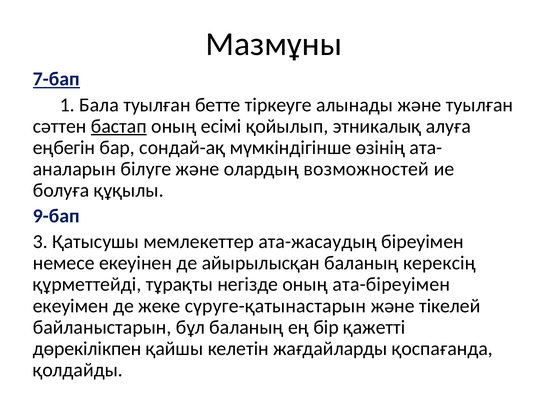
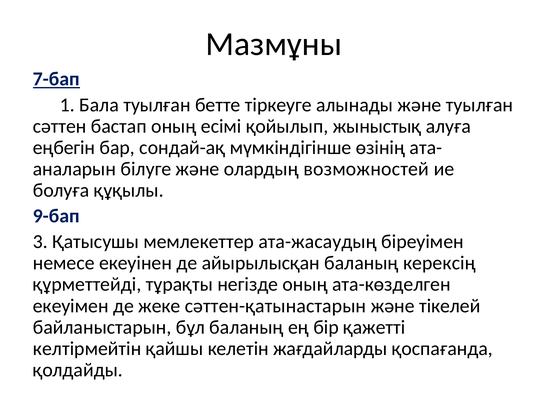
бастап underline: present -> none (119, 126)
этникалық: этникалық -> жыныстық (377, 126)
ата-біреуімен: ата-біреуімен -> ата-көзделген (391, 284)
сүруге-қатынастарын: сүруге-қатынастарын -> сәттен-қатынастарын (275, 306)
дөрекiлiкпен: дөрекiлiкпен -> келтiрмейтiн (87, 349)
